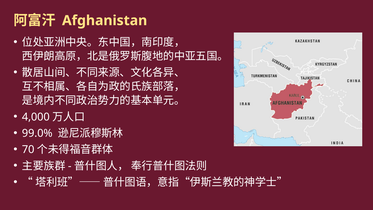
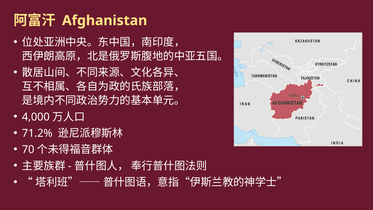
99.0%: 99.0% -> 71.2% (37, 133)
